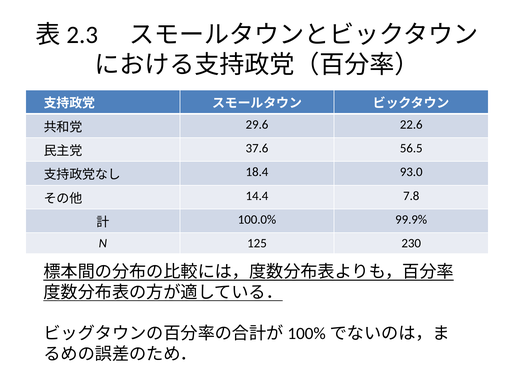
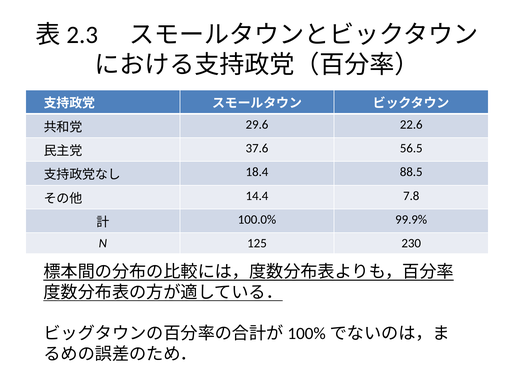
93.0: 93.0 -> 88.5 (411, 172)
